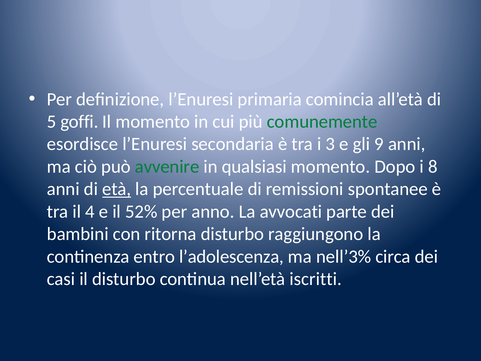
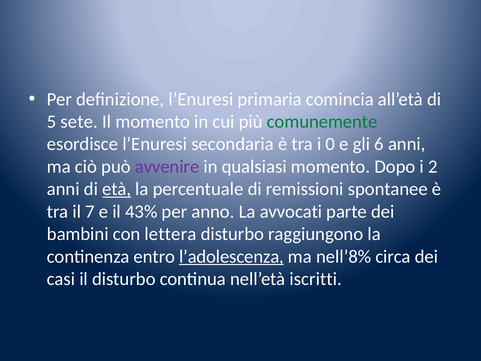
goffi: goffi -> sete (79, 122)
3: 3 -> 0 (330, 144)
9: 9 -> 6 (379, 144)
avvenire colour: green -> purple (167, 166)
8: 8 -> 2 (433, 166)
4: 4 -> 7 (90, 211)
52%: 52% -> 43% (141, 211)
ritorna: ritorna -> lettera (170, 234)
l’adolescenza underline: none -> present (231, 256)
nell’3%: nell’3% -> nell’8% (344, 256)
